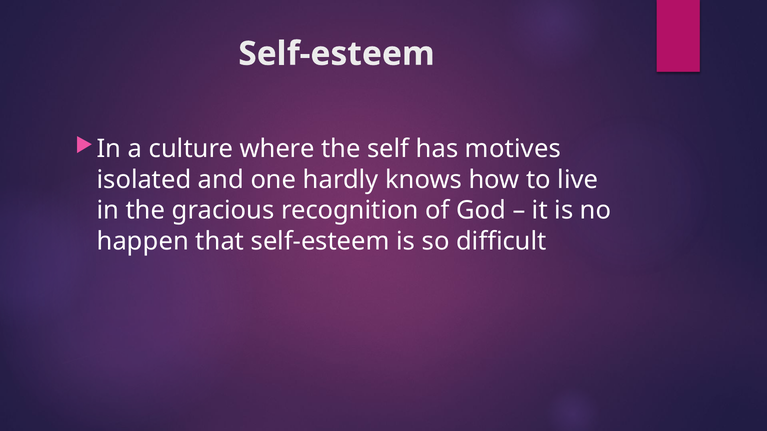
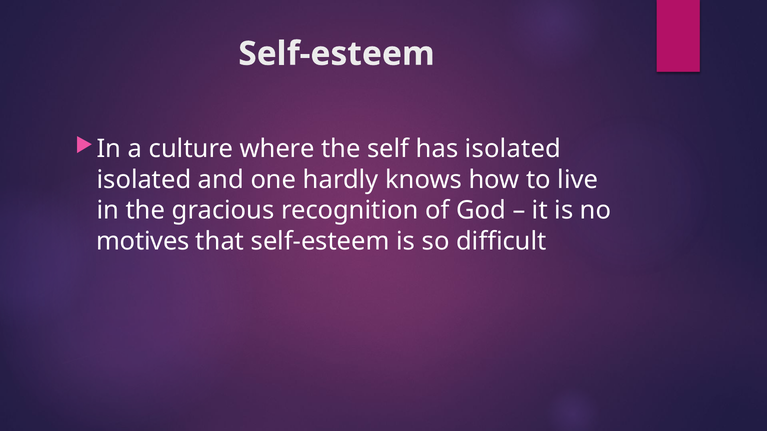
has motives: motives -> isolated (513, 149)
happen: happen -> motives (143, 241)
